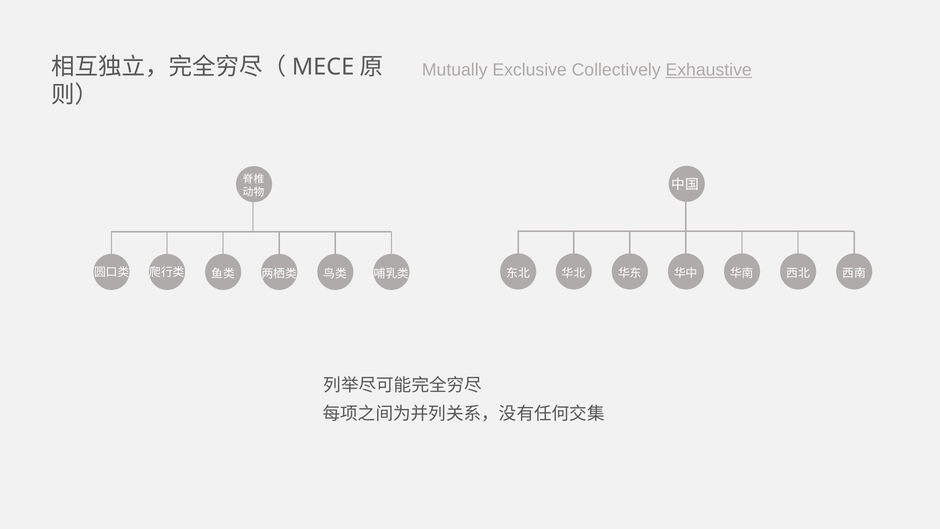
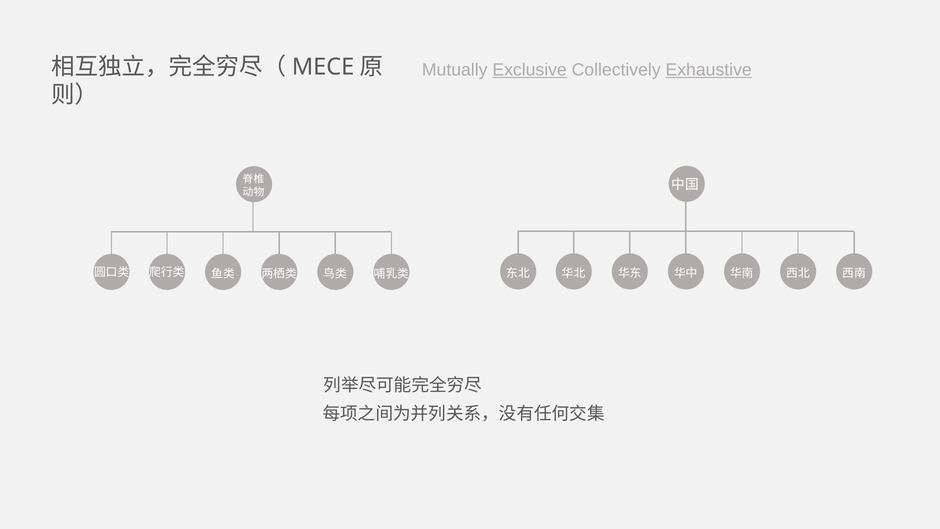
Exclusive underline: none -> present (530, 70)
